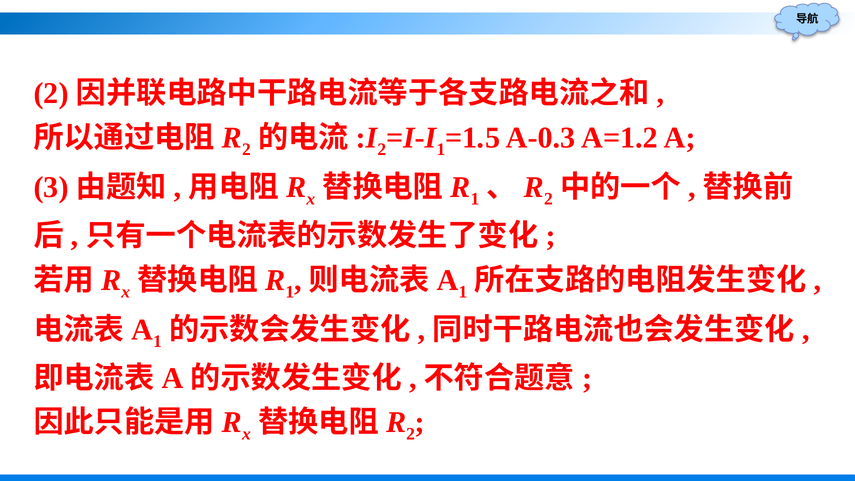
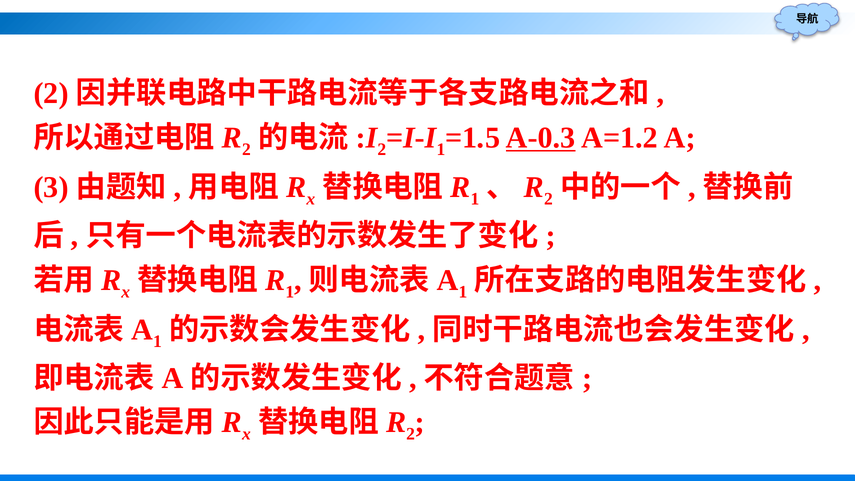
A-0.3 underline: none -> present (541, 138)
